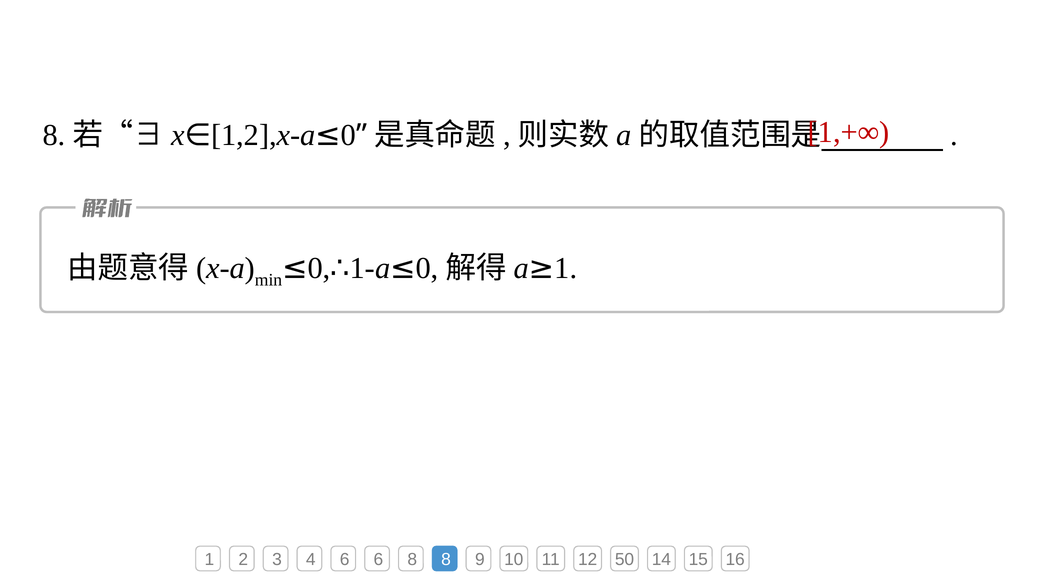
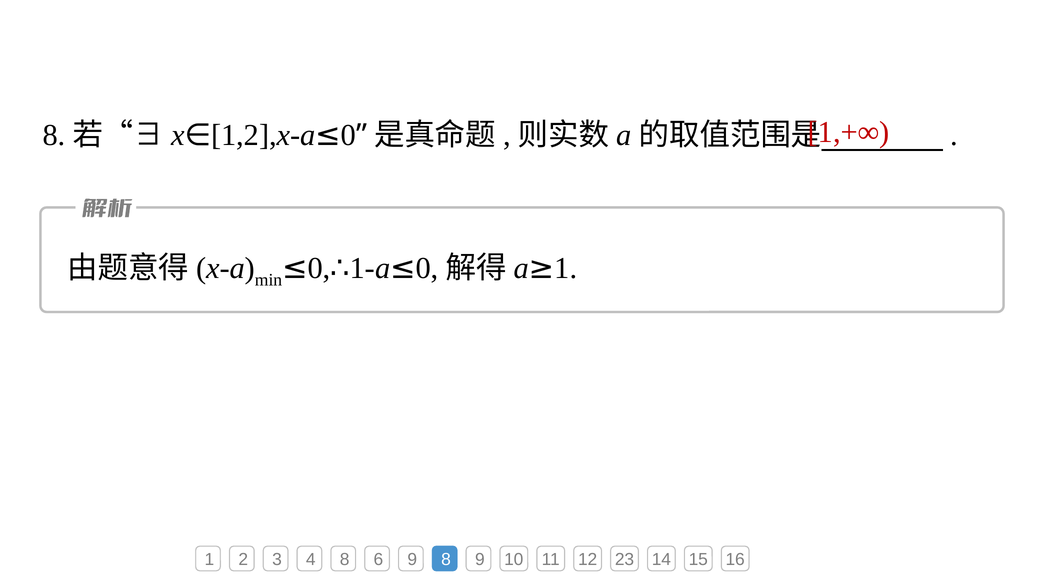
4 6: 6 -> 8 (345, 560)
6 8: 8 -> 9 (412, 560)
50: 50 -> 23 (625, 560)
